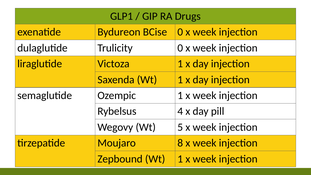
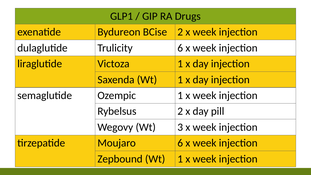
BCise 0: 0 -> 2 (180, 32)
Trulicity 0: 0 -> 6 (180, 48)
Rybelsus 4: 4 -> 2 (180, 111)
5: 5 -> 3 (180, 127)
Moujaro 8: 8 -> 6 (180, 143)
